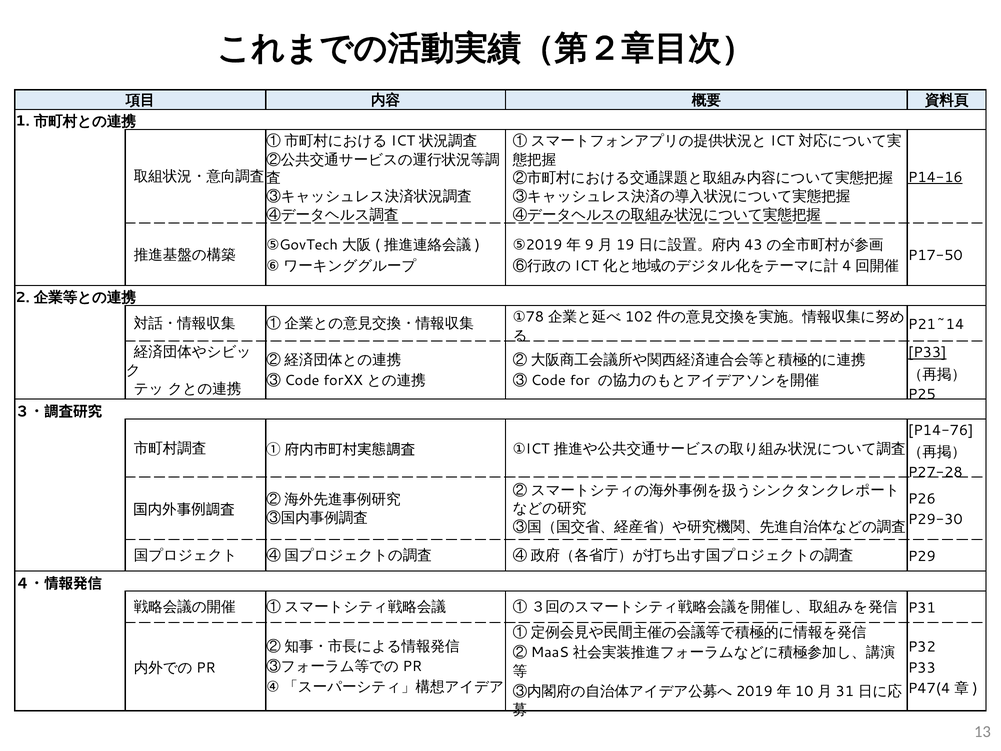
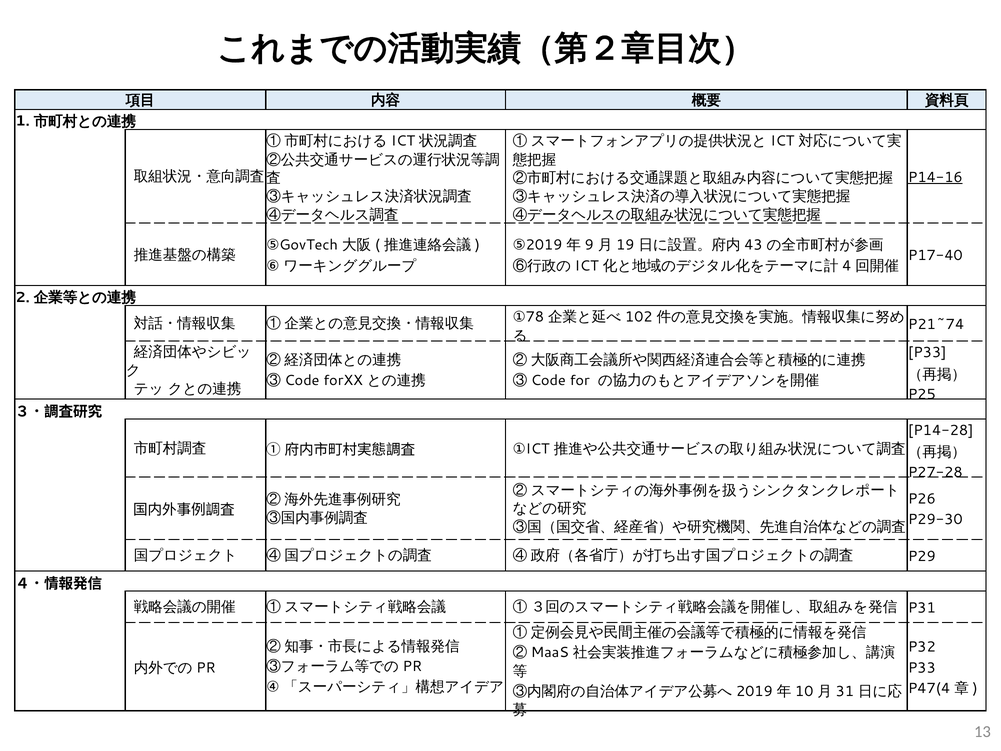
P17-50: P17-50 -> P17-40 (935, 255)
P21~14: P21~14 -> P21~74 (936, 324)
P33 underline: present -> none (927, 353)
P14-76: P14-76 -> P14-28 (941, 430)
